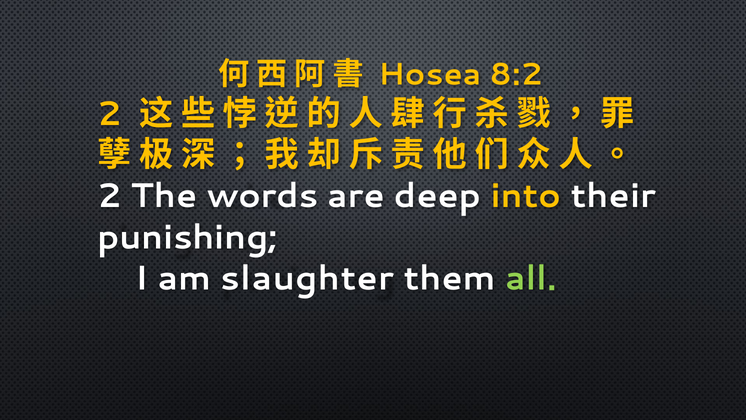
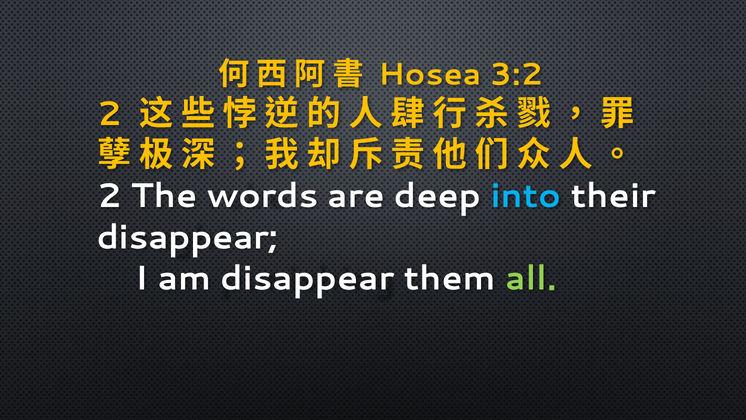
8:2: 8:2 -> 3:2 (516, 75)
into colour: yellow -> light blue (526, 196)
punishing: punishing -> disappear (187, 237)
am slaughter: slaughter -> disappear (307, 278)
